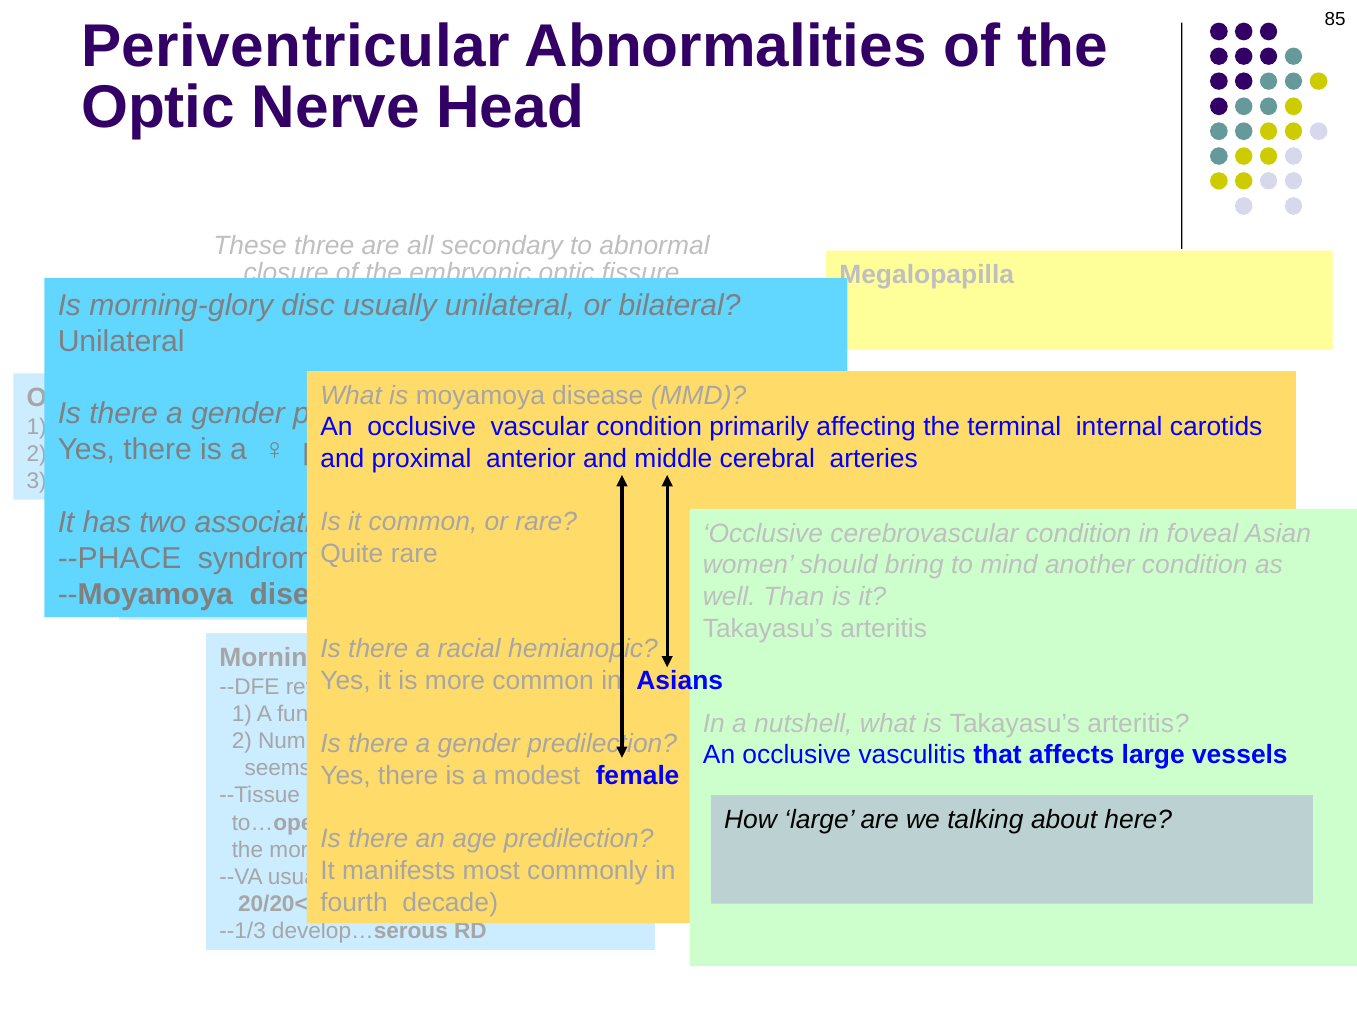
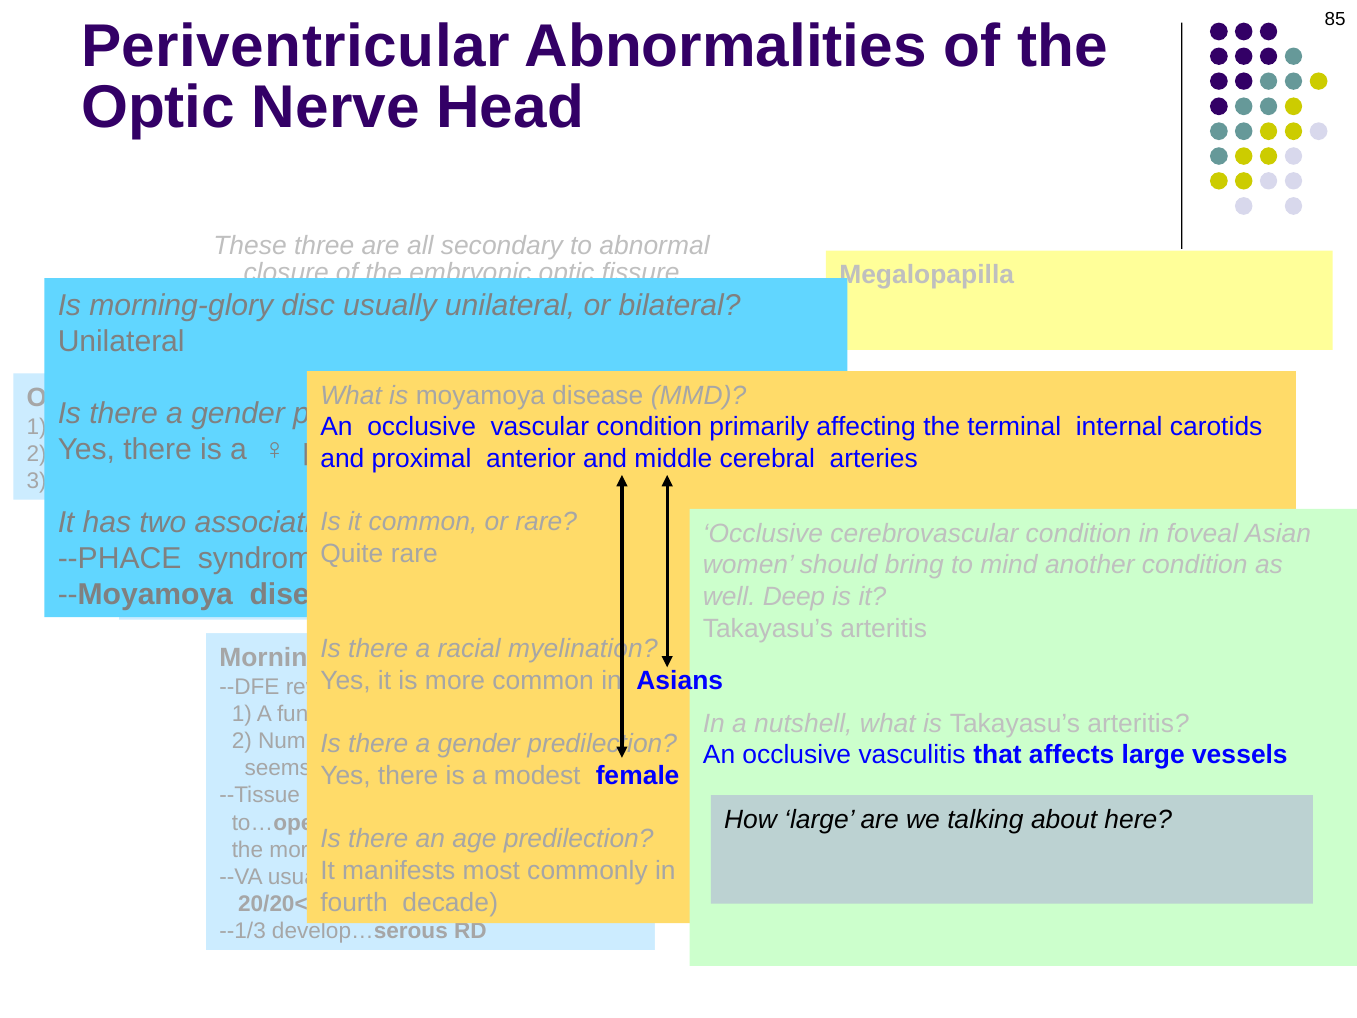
Than: Than -> Deep (794, 597)
hemianopic: hemianopic -> myelination (583, 649)
